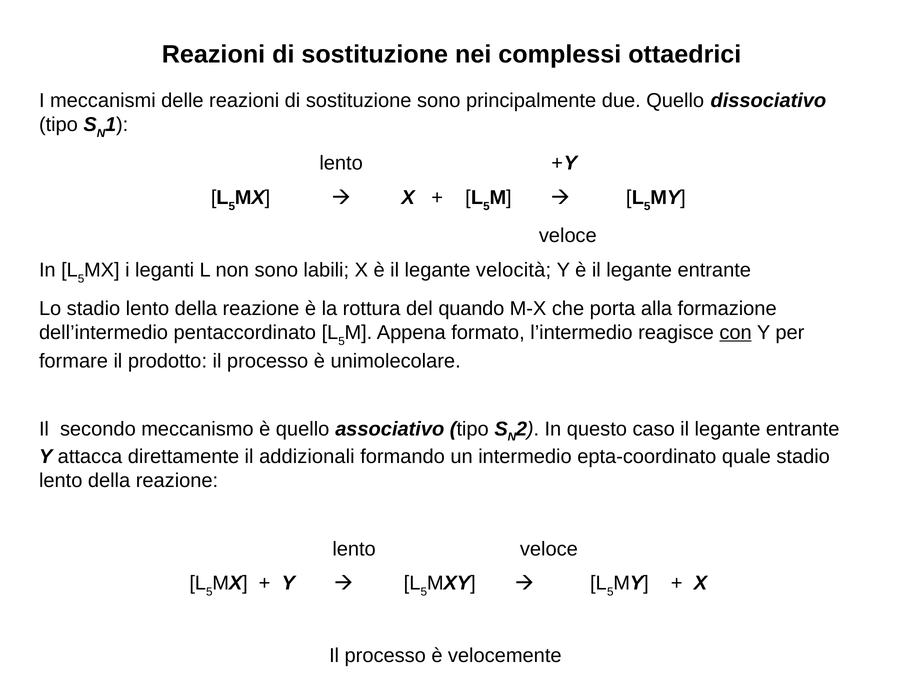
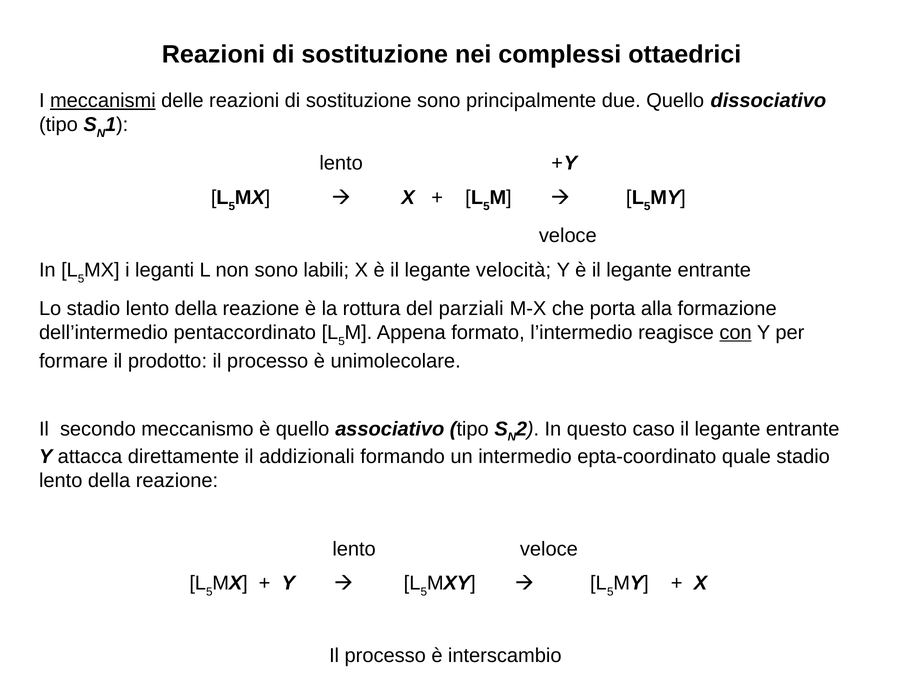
meccanismi underline: none -> present (103, 101)
quando: quando -> parziali (471, 308)
velocemente: velocemente -> interscambio (505, 656)
